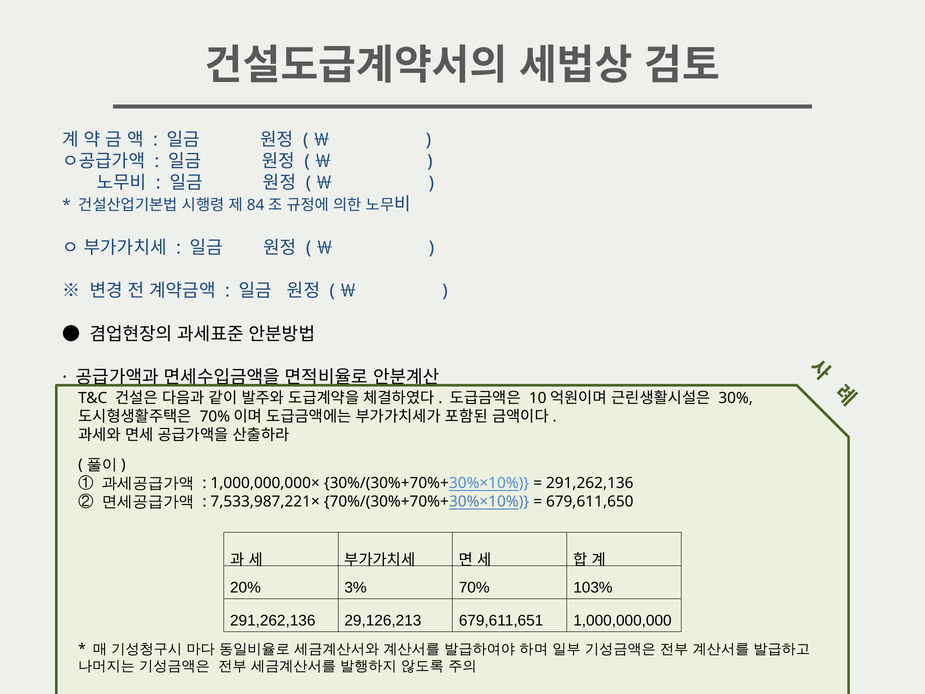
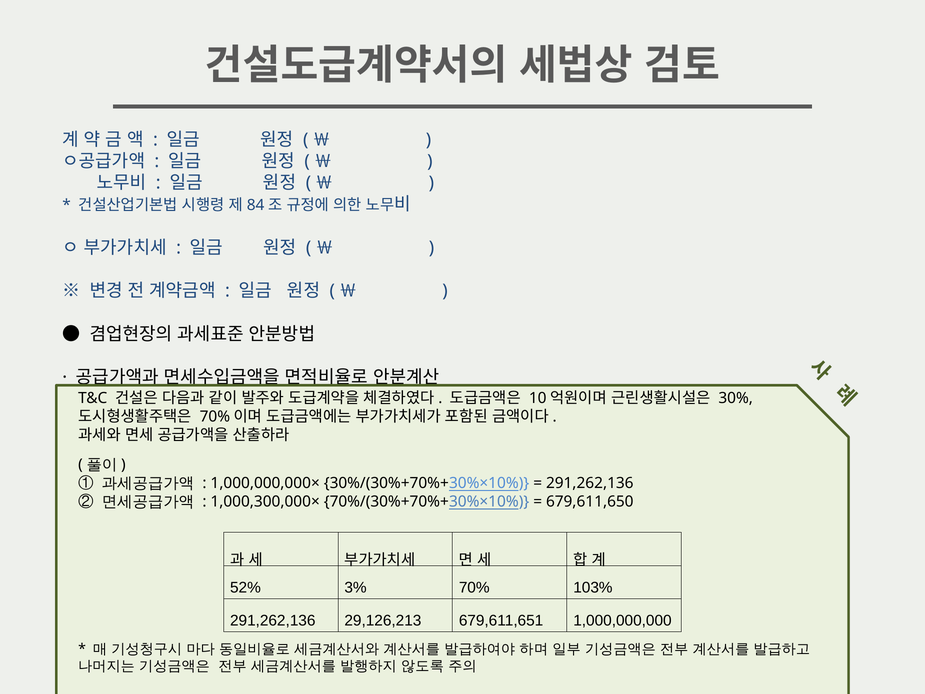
7,533,987,221×: 7,533,987,221× -> 1,000,300,000× (265, 502)
20%: 20% -> 52% (245, 587)
